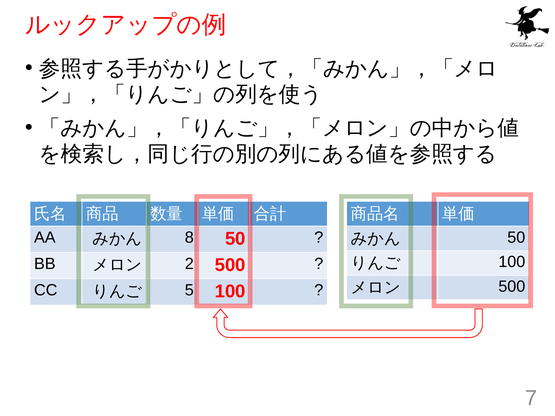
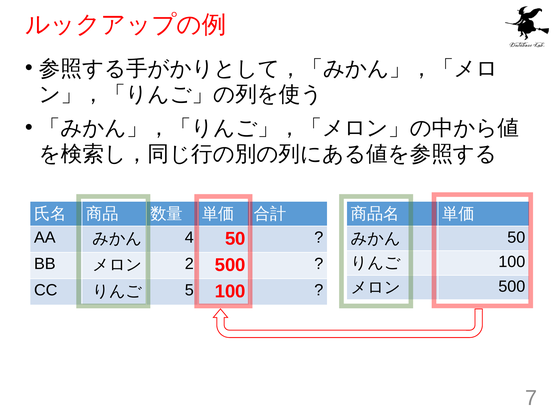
8: 8 -> 4 (189, 237)
